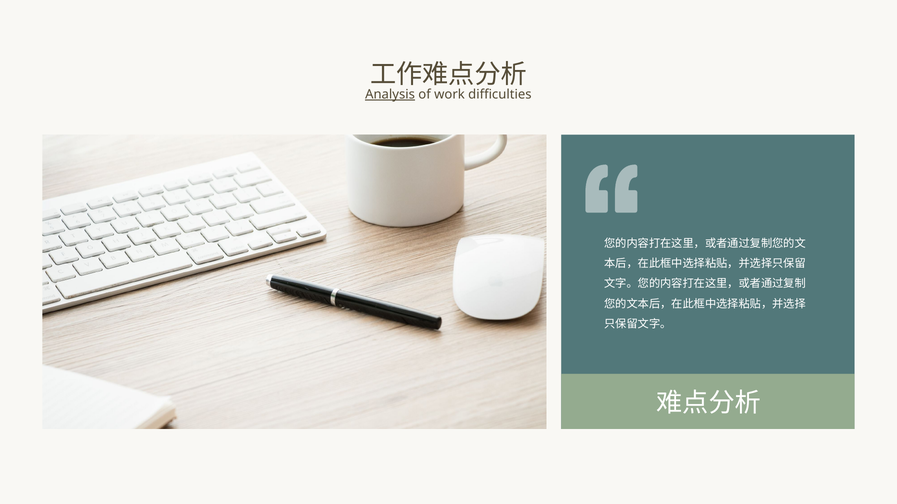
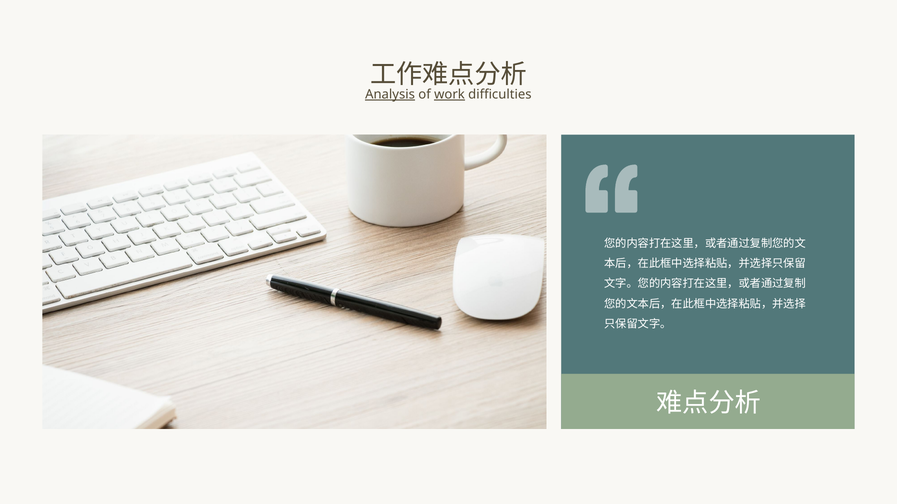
work underline: none -> present (449, 94)
